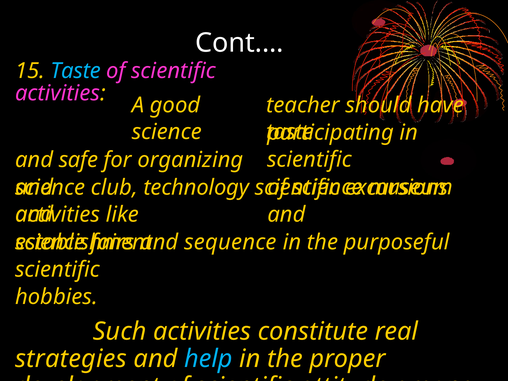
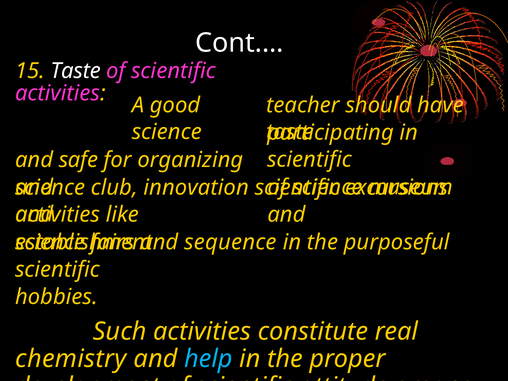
Taste colour: light blue -> white (76, 71)
technology: technology -> innovation (196, 188)
strategies: strategies -> chemistry (71, 359)
